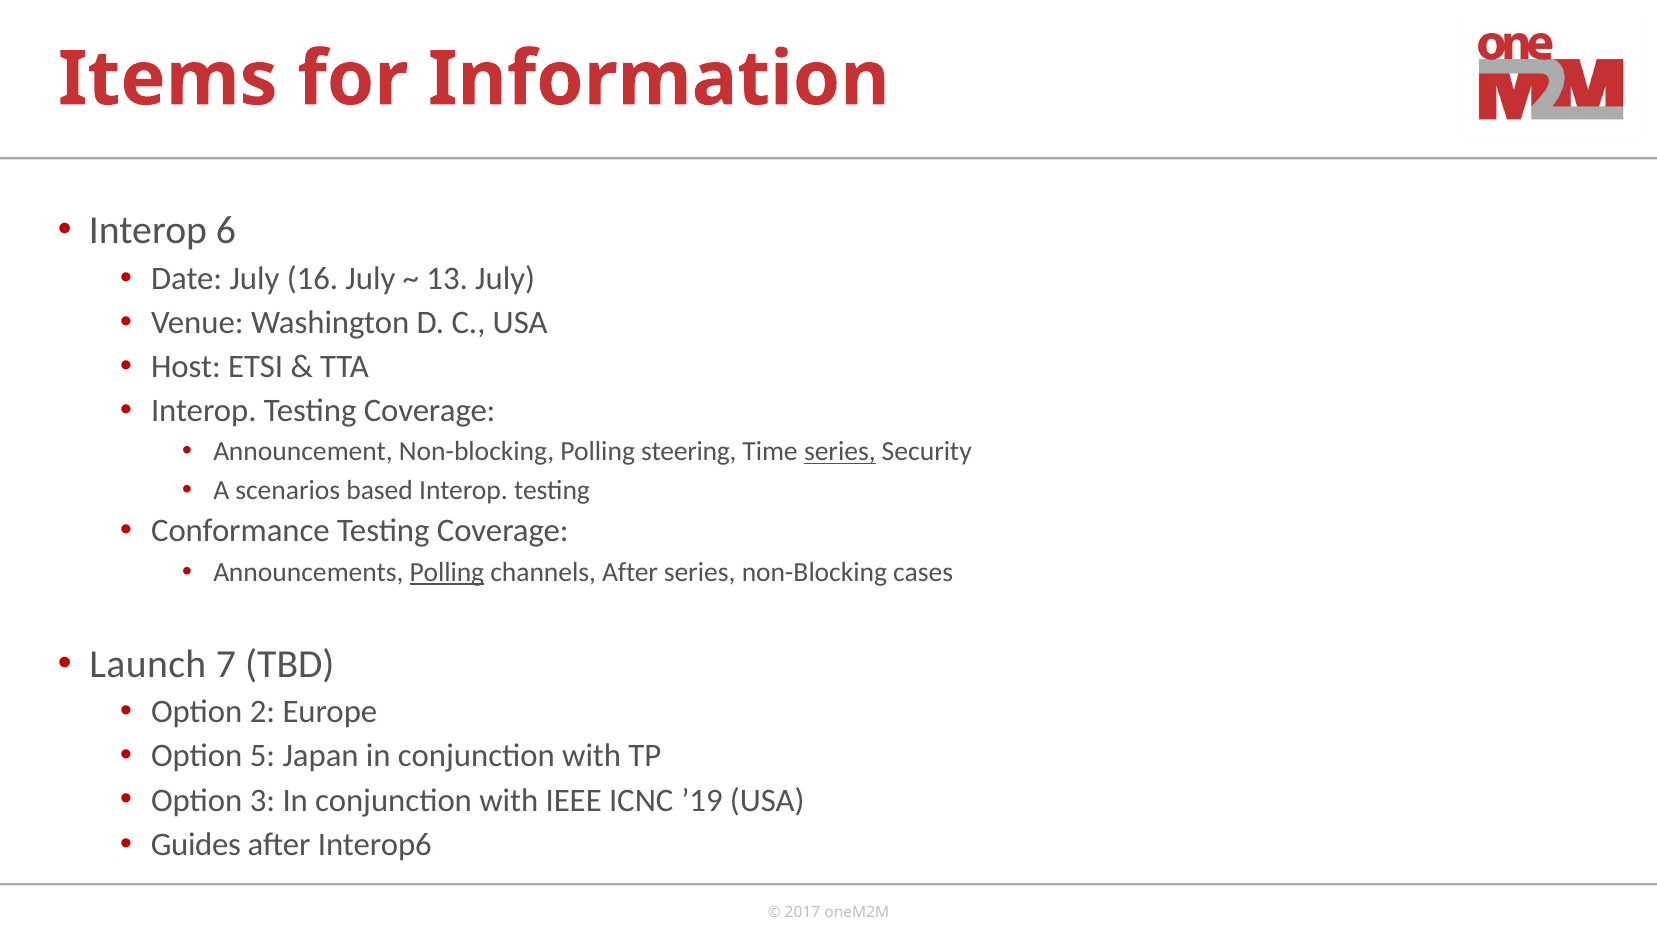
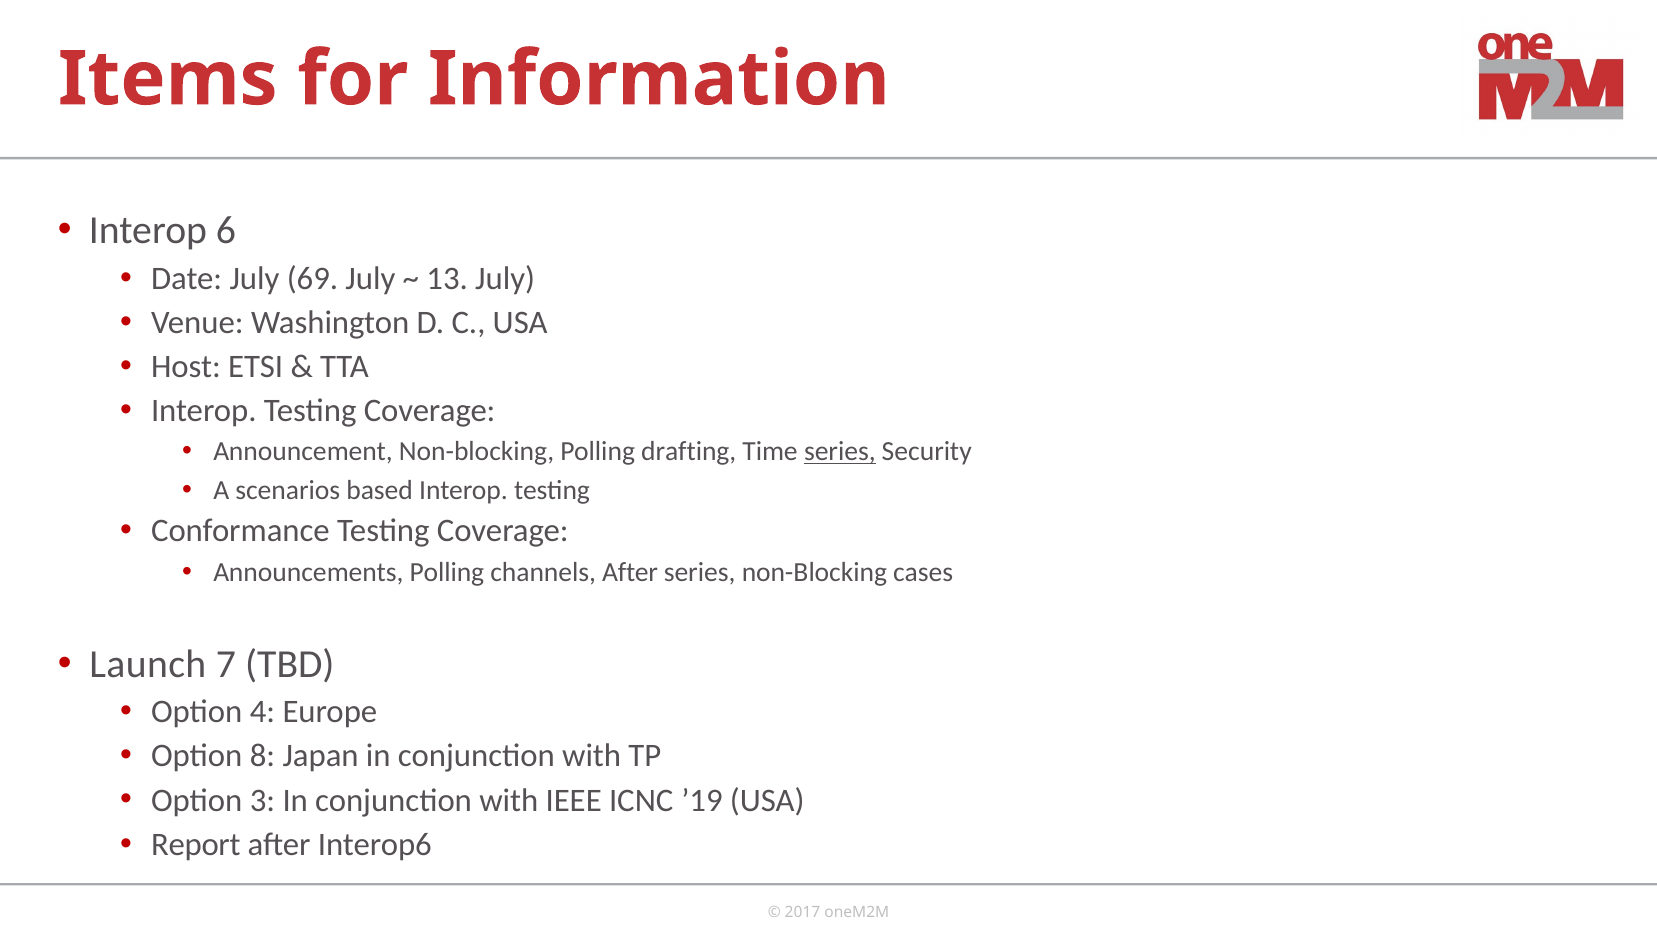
16: 16 -> 69 (312, 278)
steering: steering -> drafting (689, 452)
Polling underline: present -> none (447, 572)
2: 2 -> 4 (262, 712)
5: 5 -> 8 (262, 756)
Guides: Guides -> Report (196, 844)
